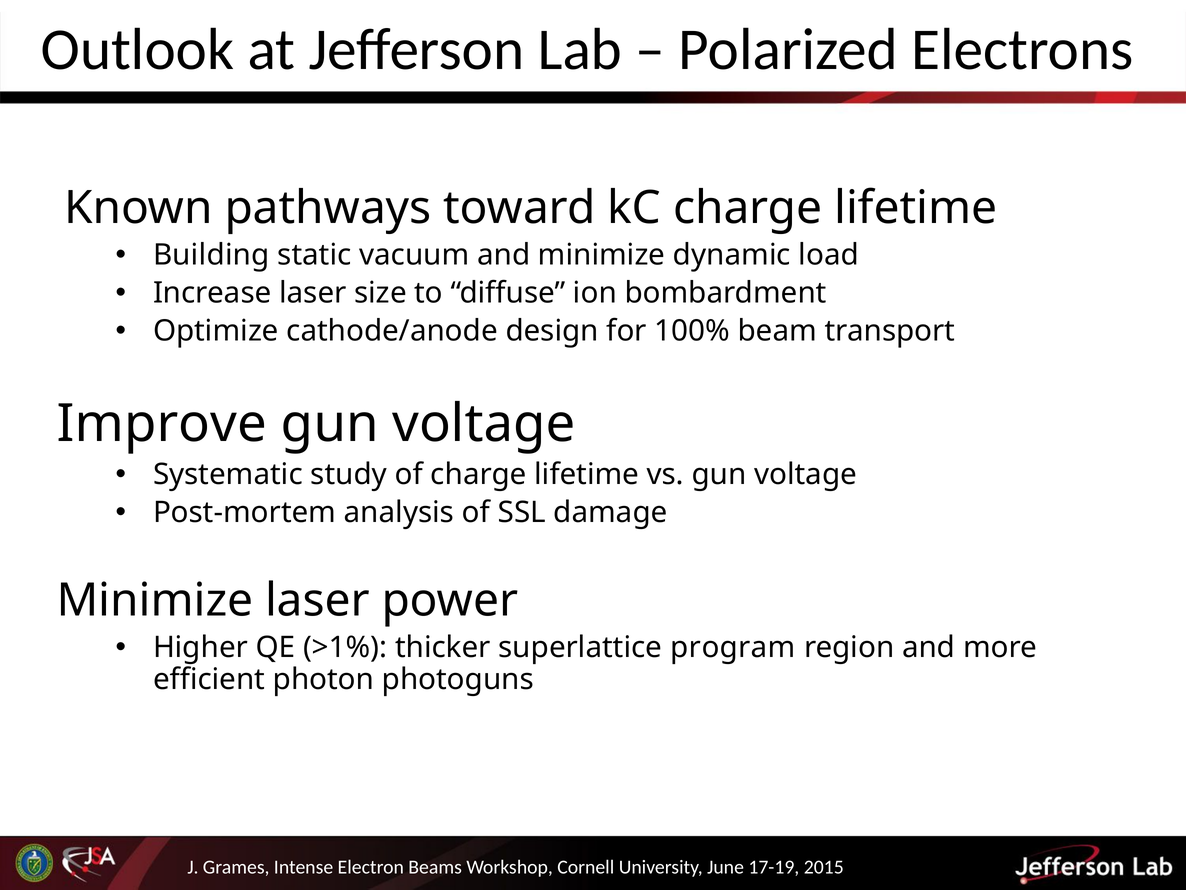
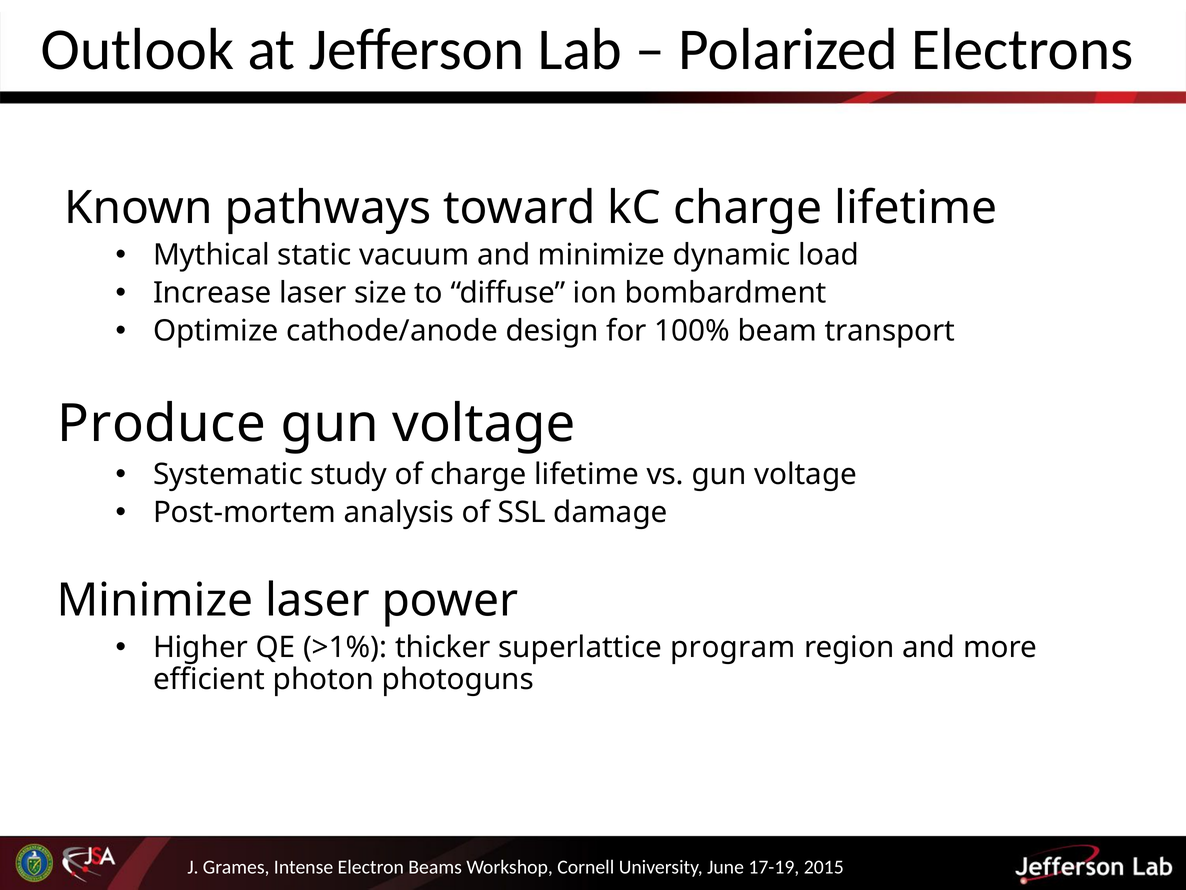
Building: Building -> Mythical (211, 255)
Improve: Improve -> Produce (162, 424)
